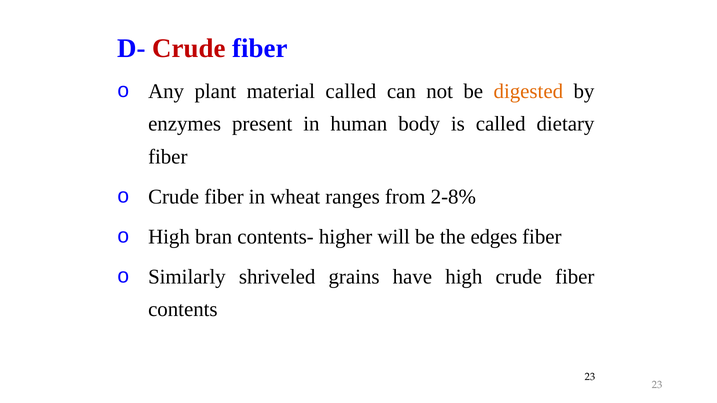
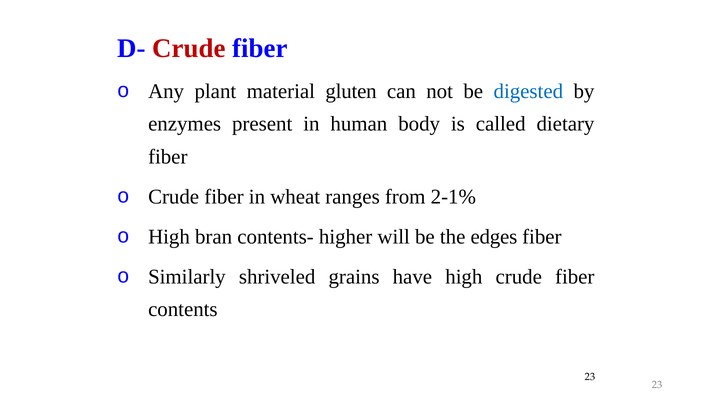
material called: called -> gluten (351, 92)
digested colour: orange -> blue (528, 92)
2-8%: 2-8% -> 2-1% (453, 197)
